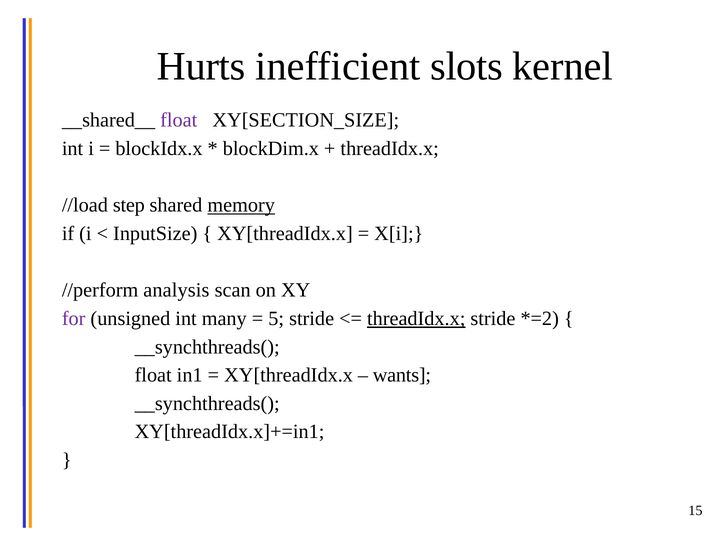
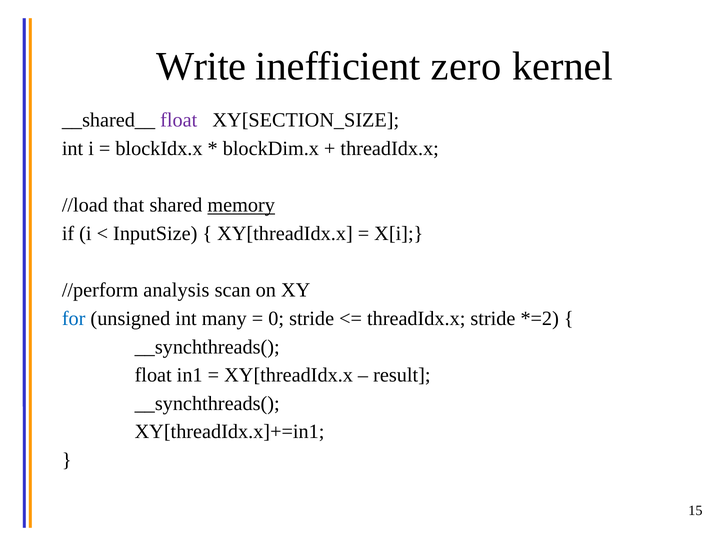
Hurts: Hurts -> Write (201, 67)
slots: slots -> zero (466, 67)
step: step -> that (129, 205)
for colour: purple -> blue (74, 319)
5: 5 -> 0 (276, 319)
threadIdx.x underline: present -> none (416, 319)
wants: wants -> result (402, 375)
